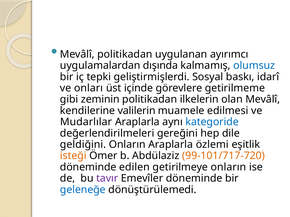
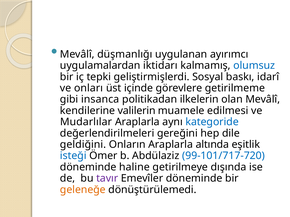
Mevâlî politikadan: politikadan -> düşmanlığı (125, 54)
dışında: dışında -> iktidarı (160, 66)
zeminin: zeminin -> insanca (100, 100)
özlemi: özlemi -> altında (212, 145)
isteği colour: orange -> blue (73, 156)
99-101/717-720 colour: orange -> blue (223, 156)
edilen: edilen -> haline (134, 167)
getirilmeye onların: onların -> dışında (229, 167)
geleneğe colour: blue -> orange (83, 190)
